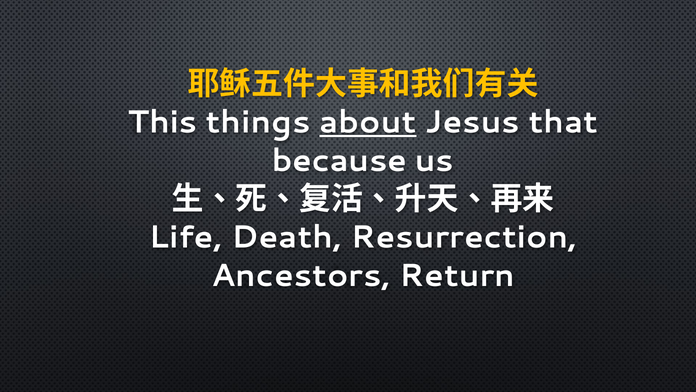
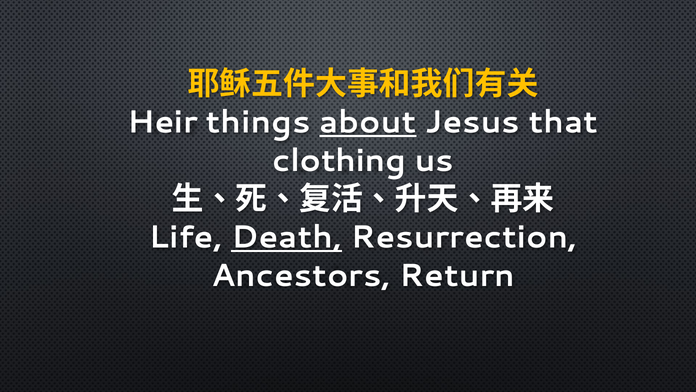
This: This -> Heir (163, 122)
because: because -> clothing (339, 160)
Death underline: none -> present (287, 237)
